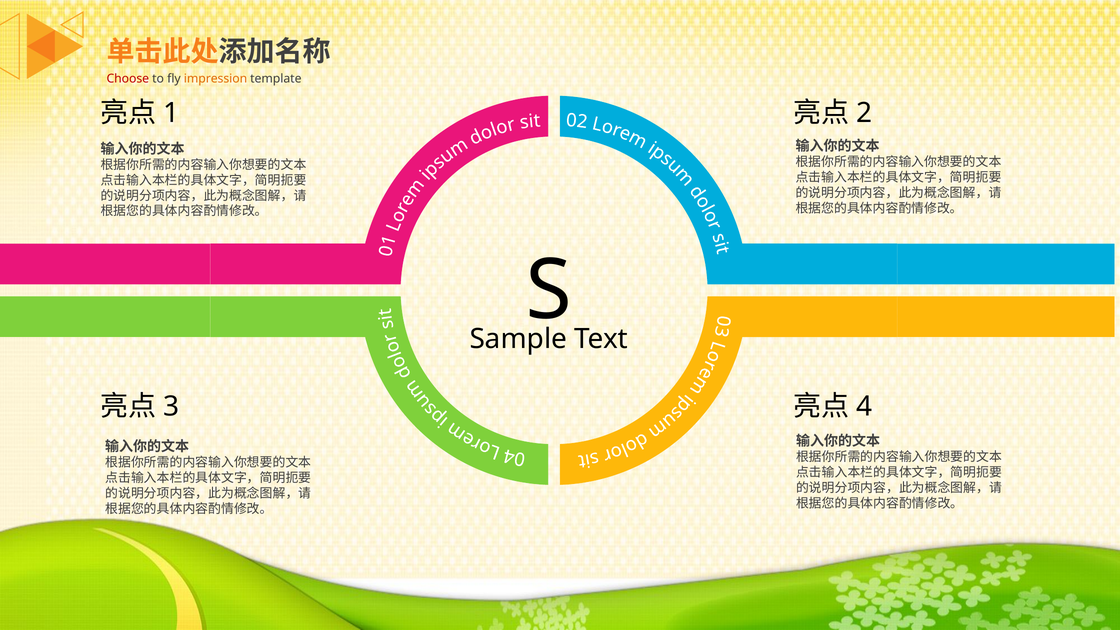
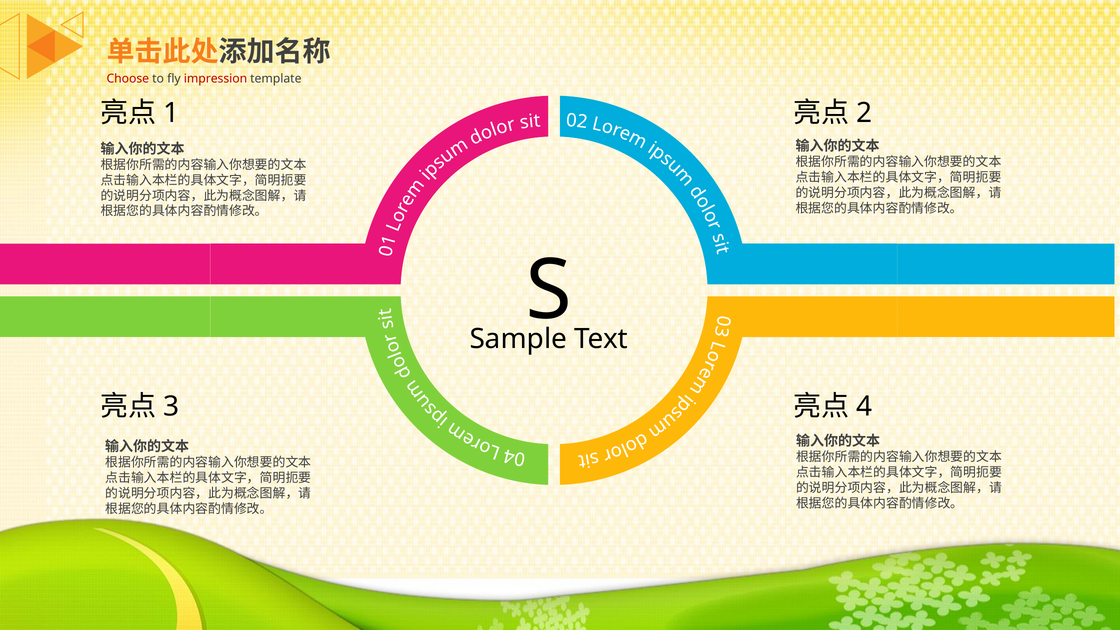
impression colour: orange -> red (216, 79)
